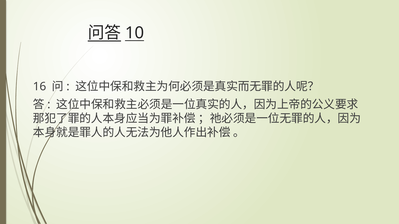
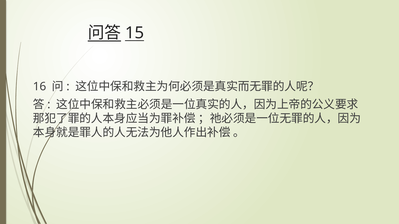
10: 10 -> 15 (135, 33)
